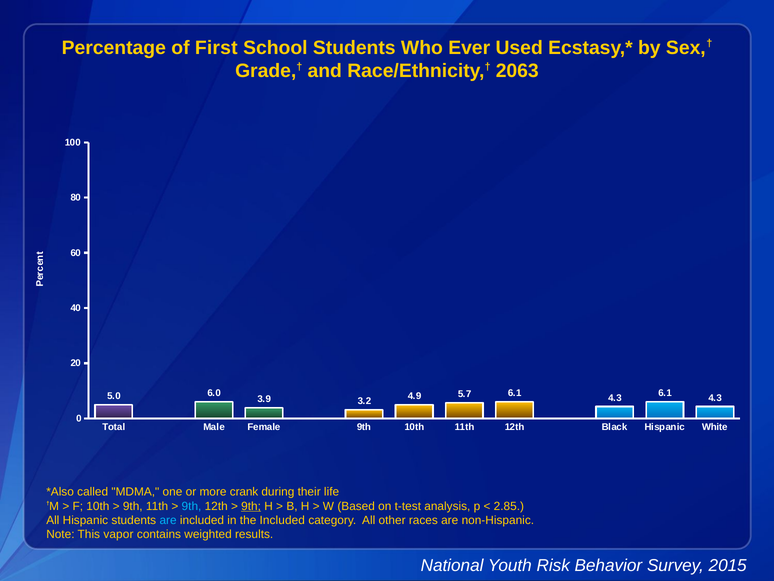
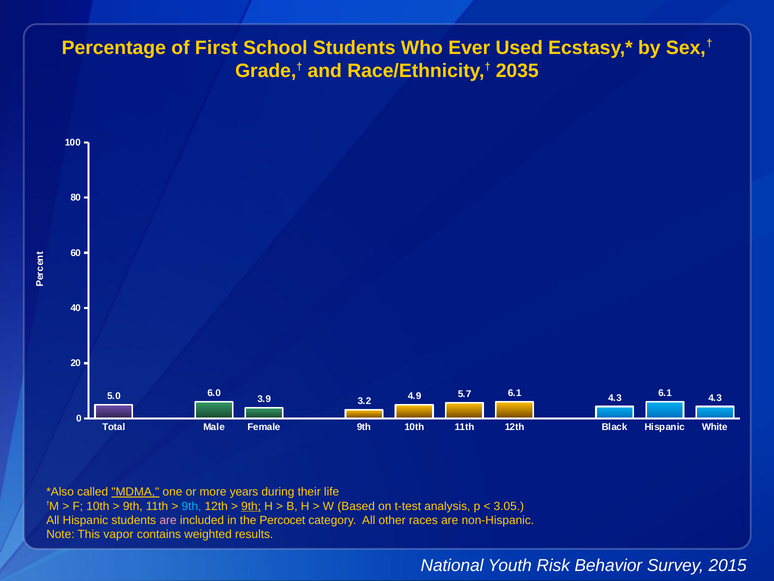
2063: 2063 -> 2035 (517, 71)
MDMA underline: none -> present (135, 492)
crank: crank -> years (244, 492)
2.85: 2.85 -> 3.05 (509, 506)
are colour: light blue -> pink (168, 520)
the Included: Included -> Percocet (282, 520)
